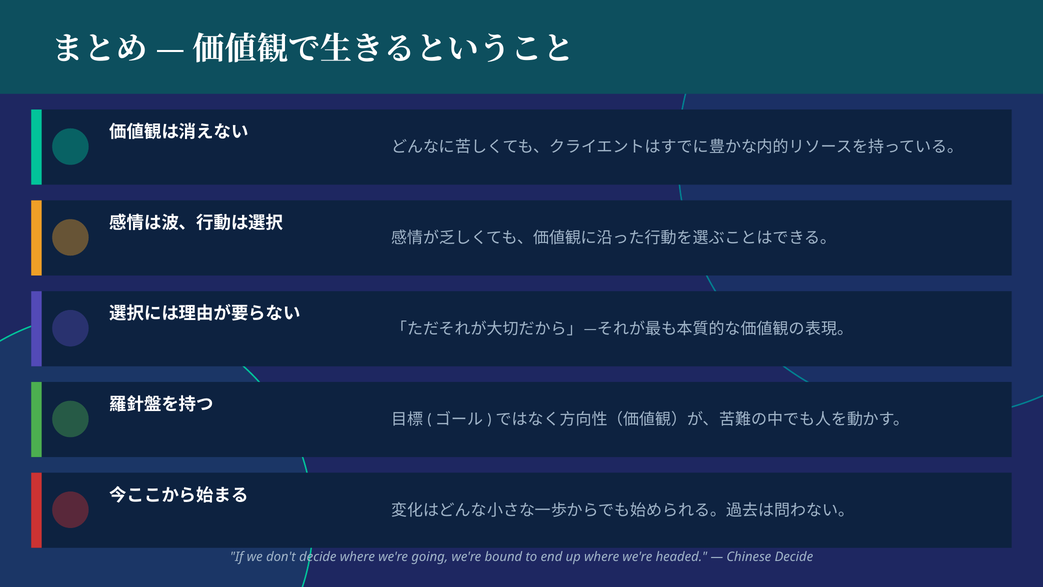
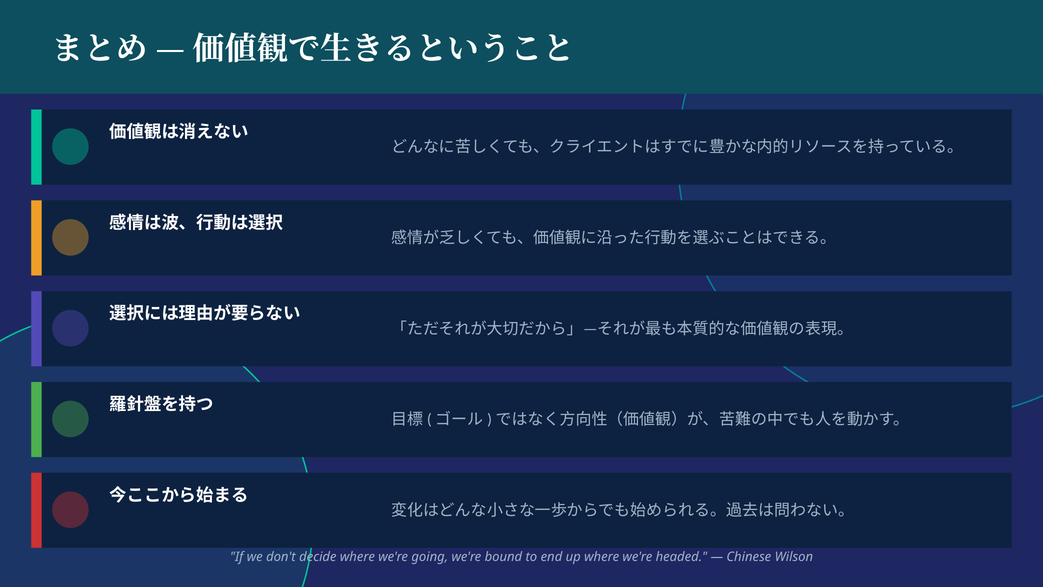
Chinese Decide: Decide -> Wilson (794, 557)
